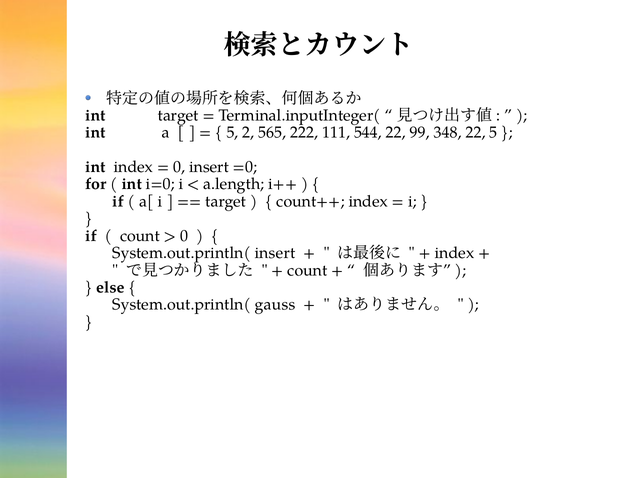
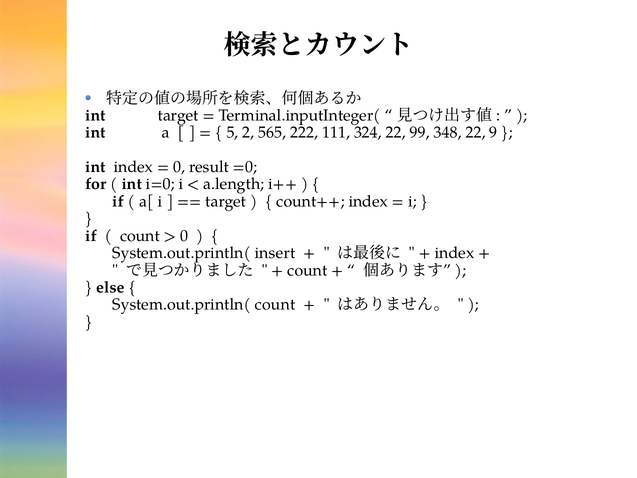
544: 544 -> 324 (368, 133)
22 5: 5 -> 9 (493, 133)
0 insert: insert -> result (209, 167)
System.out.println( gauss: gauss -> count (275, 305)
